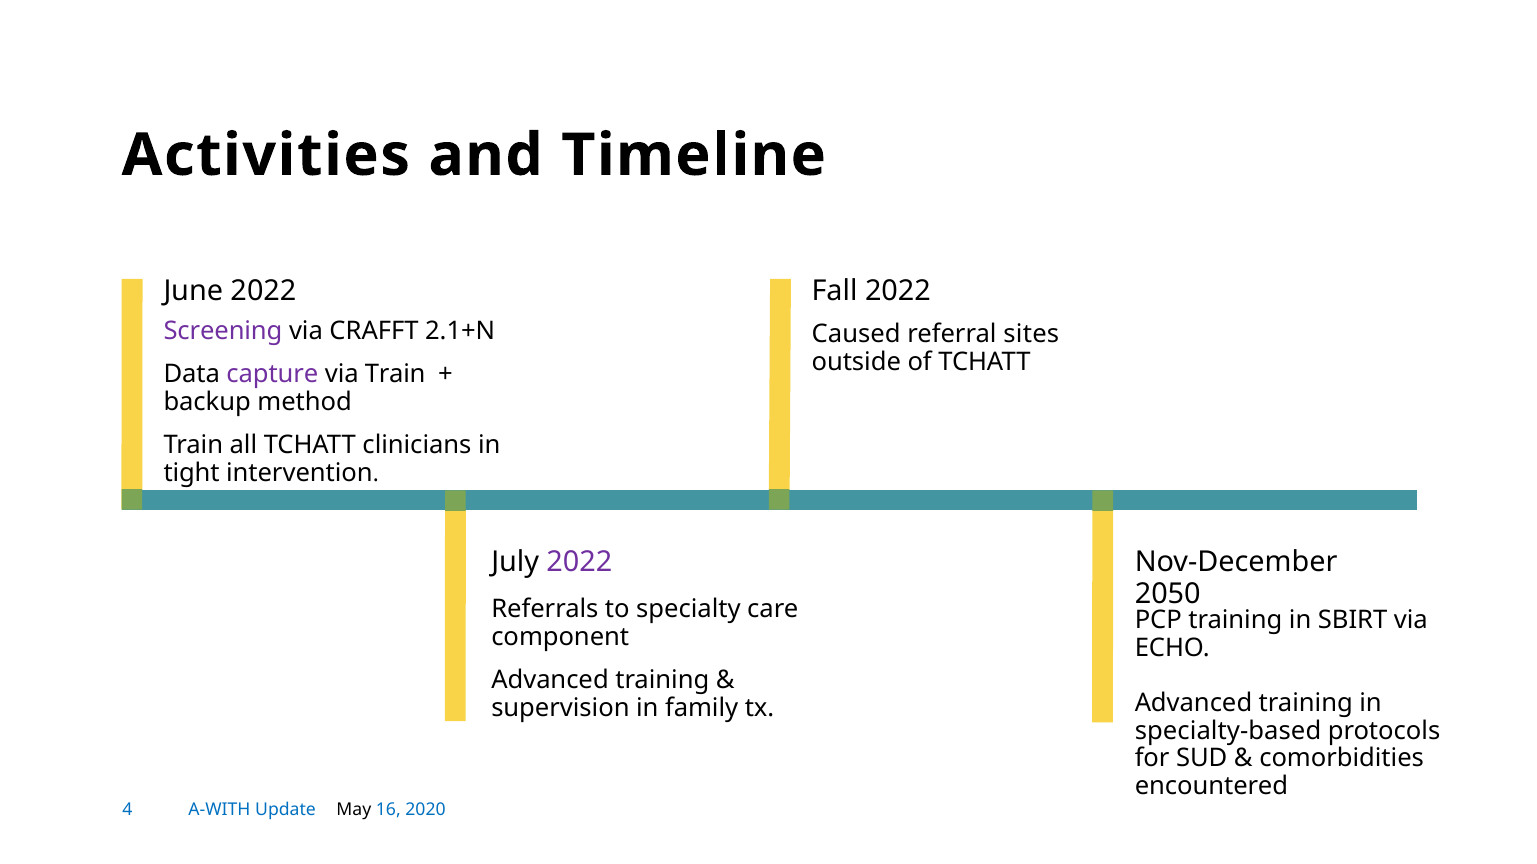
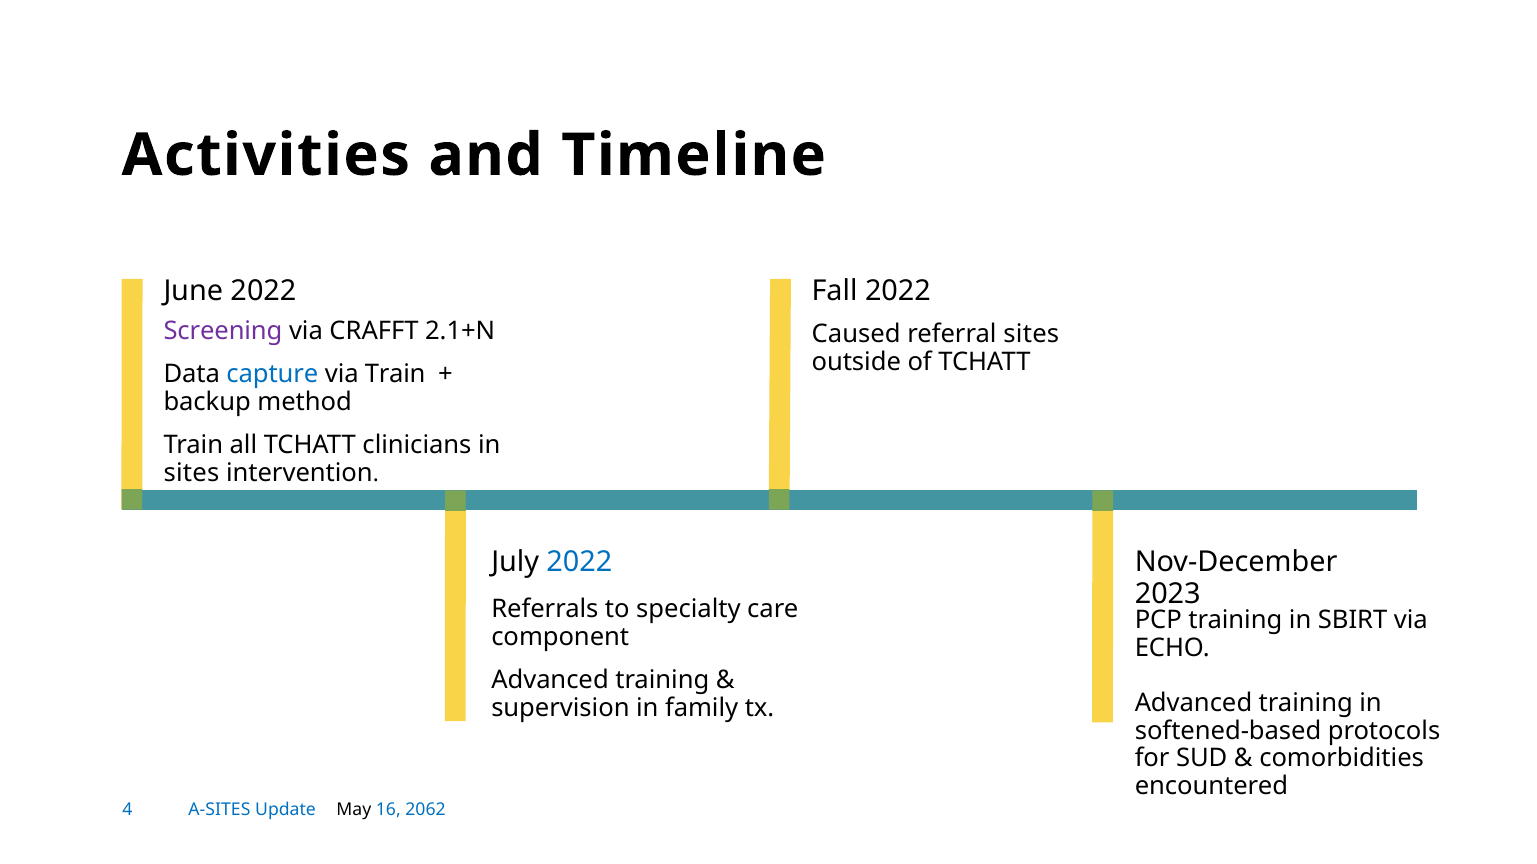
capture colour: purple -> blue (272, 375)
tight: tight -> sites (191, 473)
2022 colour: purple -> blue (579, 563)
2050: 2050 -> 2023 (1168, 594)
specialty-based: specialty-based -> softened-based (1228, 731)
A-WITH: A-WITH -> A-SITES (219, 810)
2020: 2020 -> 2062 (426, 810)
